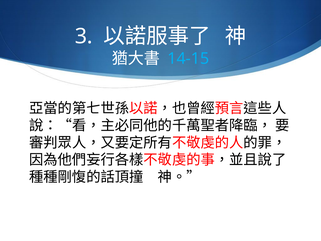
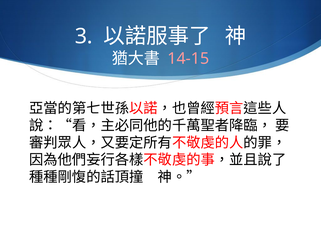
14-15 colour: light blue -> pink (188, 58)
